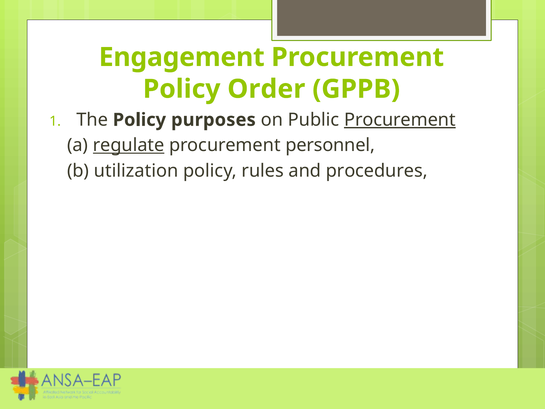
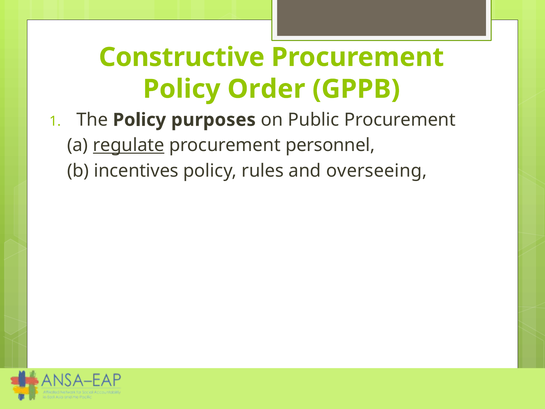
Engagement: Engagement -> Constructive (182, 57)
Procurement underline: present -> none (400, 120)
utilization: utilization -> incentives (136, 171)
procedures: procedures -> overseeing (377, 171)
